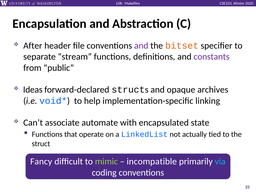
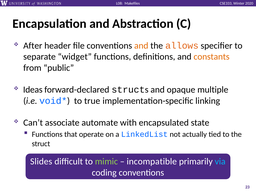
and colour: purple -> orange (141, 46)
bitset: bitset -> allows (182, 46)
stream: stream -> widget (75, 57)
constants colour: purple -> orange (212, 57)
archives: archives -> multiple (213, 90)
help: help -> true (92, 101)
Fancy: Fancy -> Slides (41, 161)
